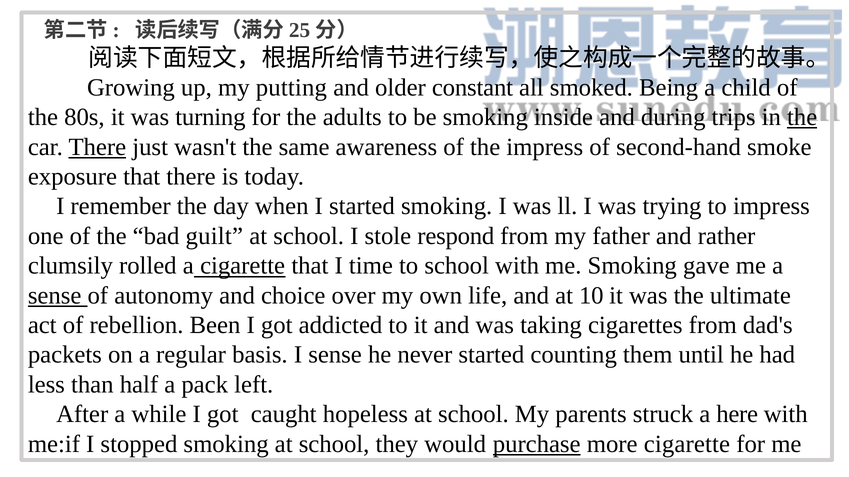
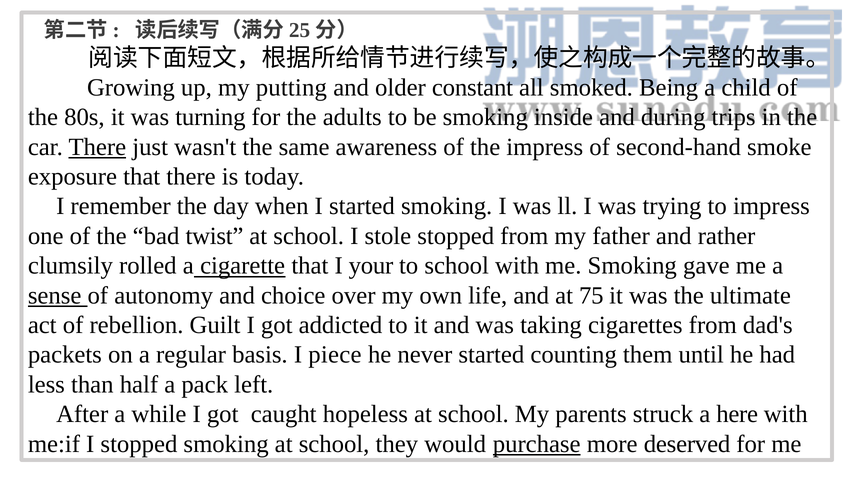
the underline: present -> none (802, 117)
guilt: guilt -> twist (214, 236)
stole respond: respond -> stopped (456, 236)
time: time -> your (371, 266)
10: 10 -> 75 (591, 296)
Been: Been -> Guilt (215, 325)
I sense: sense -> piece (335, 355)
more cigarette: cigarette -> deserved (687, 444)
